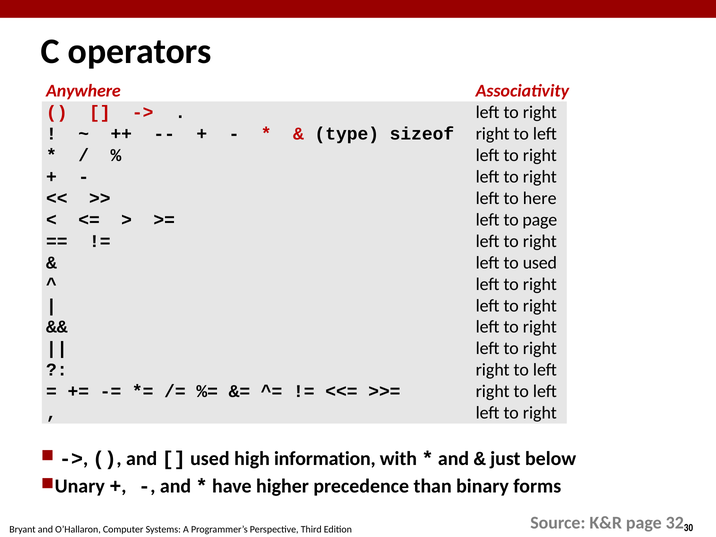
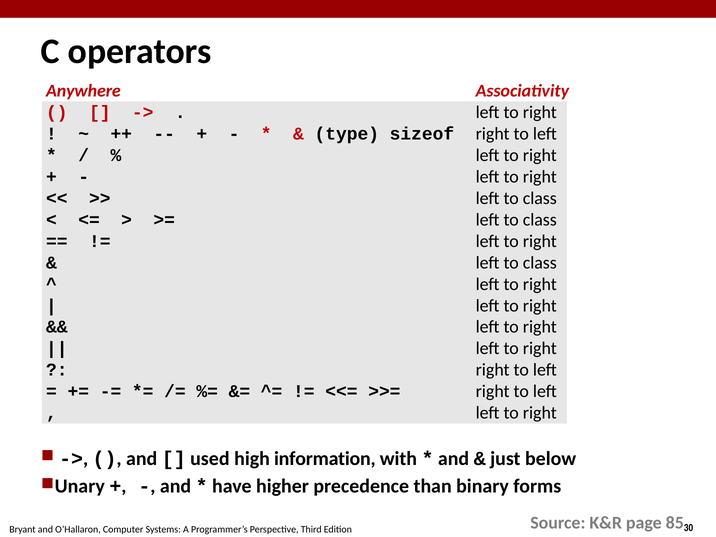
here: here -> class (540, 198)
page: page -> class (540, 220)
used: used -> class (540, 263)
32: 32 -> 85 (675, 523)
